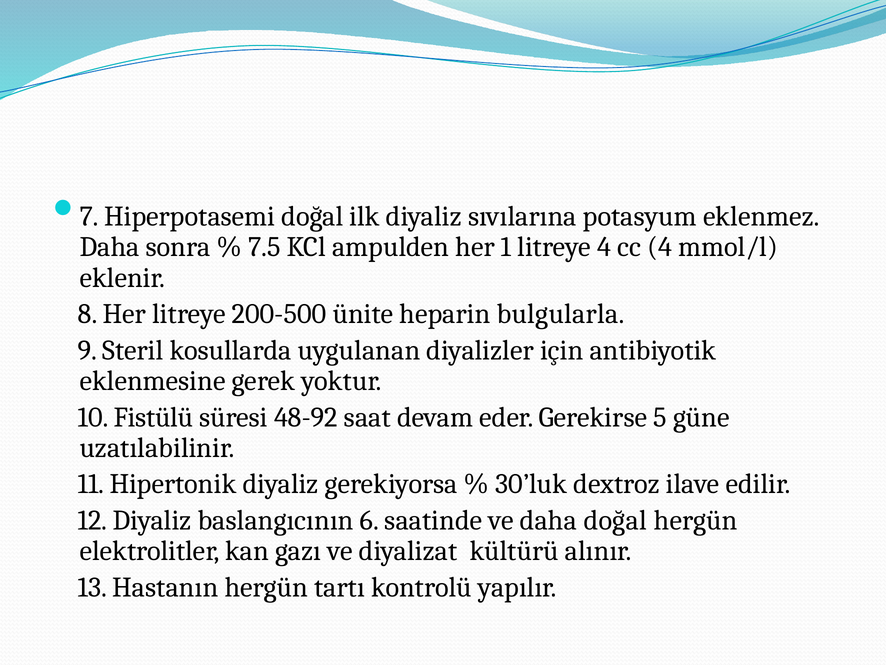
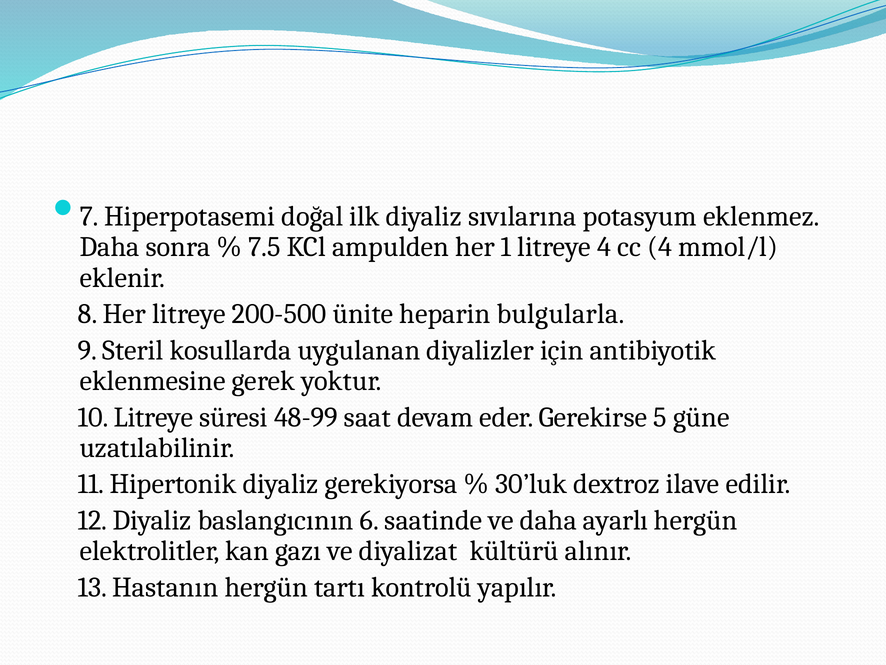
10 Fistülü: Fistülü -> Litreye (153, 417)
48-92: 48-92 -> 48-99 (306, 417)
daha doğal: doğal -> ayarlı (616, 520)
